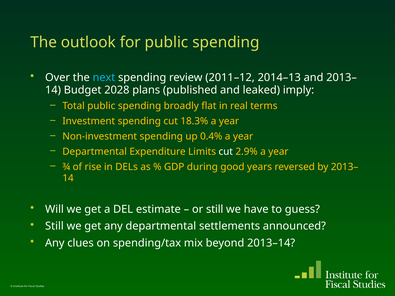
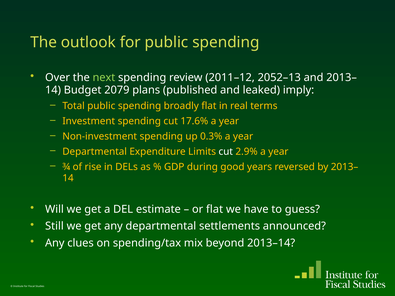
next colour: light blue -> light green (104, 77)
2014–13: 2014–13 -> 2052–13 (279, 77)
2028: 2028 -> 2079 (117, 90)
18.3%: 18.3% -> 17.6% (194, 121)
0.4%: 0.4% -> 0.3% (211, 136)
or still: still -> flat (215, 209)
